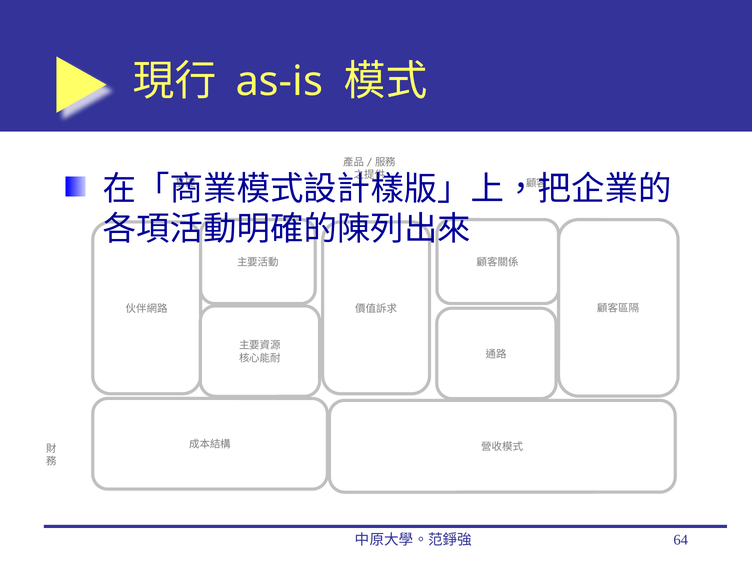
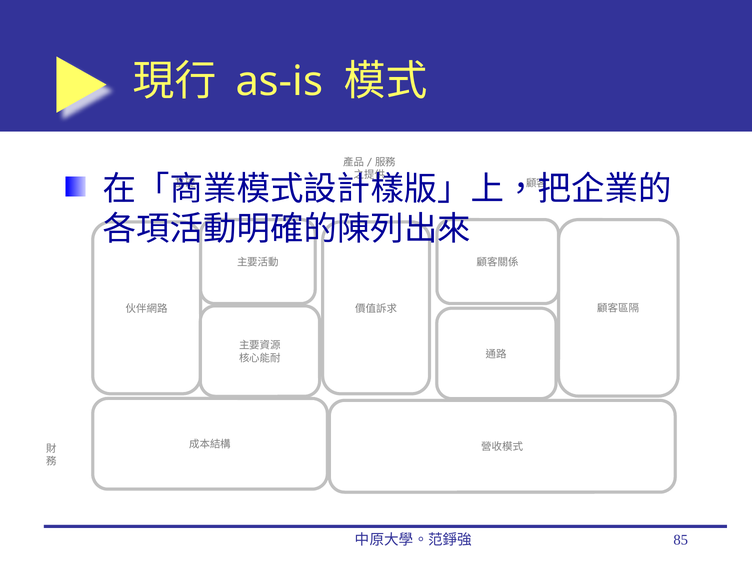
64: 64 -> 85 (681, 540)
